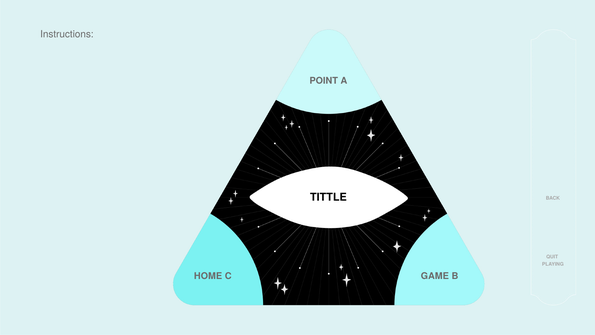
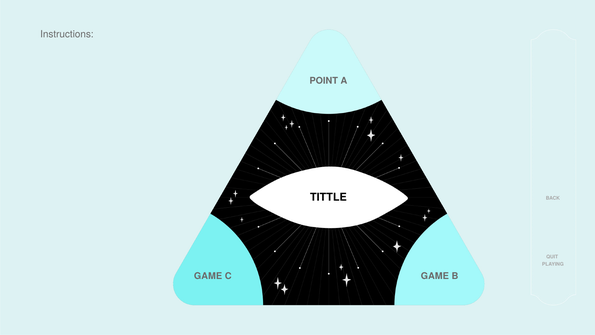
HOME: HOME -> GAME (208, 276)
